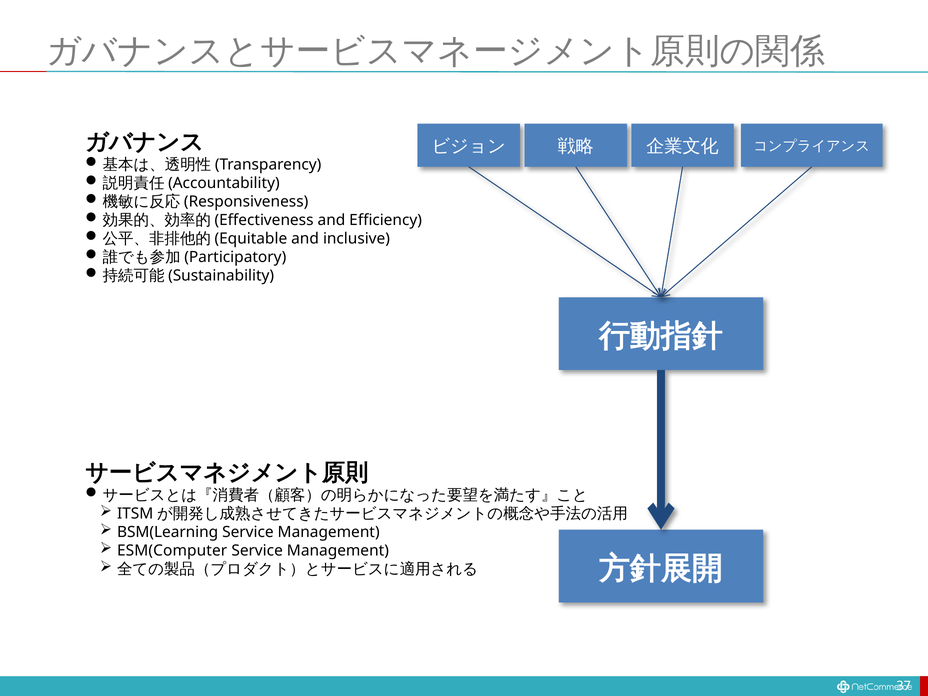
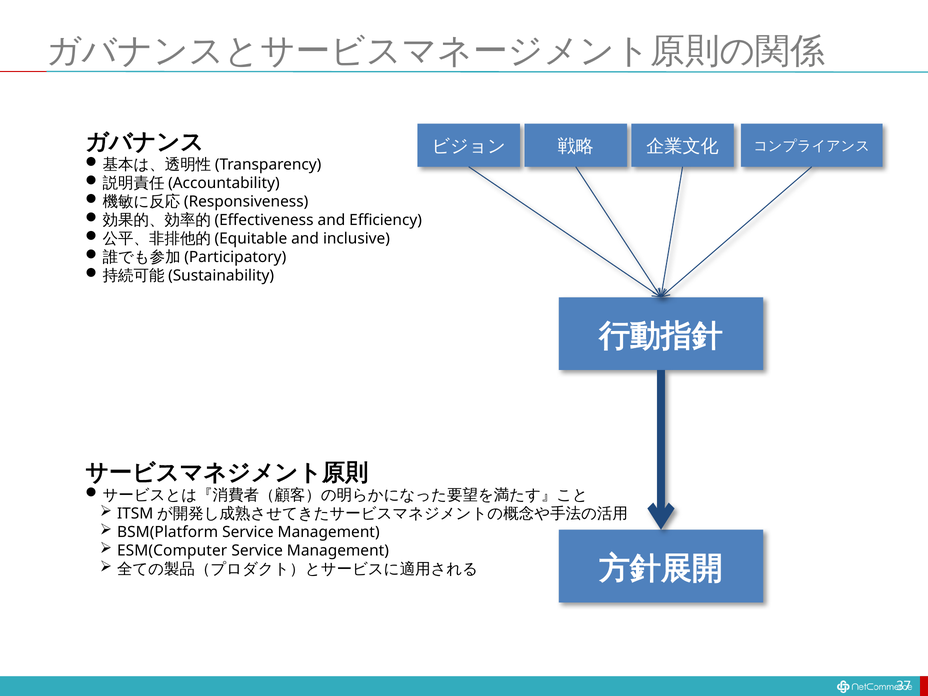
BSM(Learning: BSM(Learning -> BSM(Platform (168, 532)
